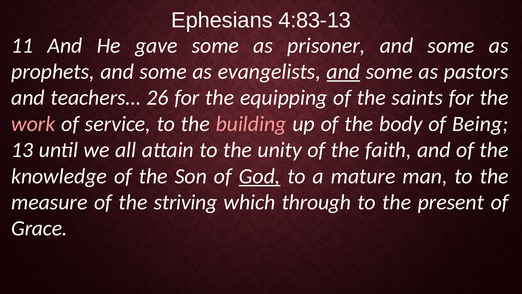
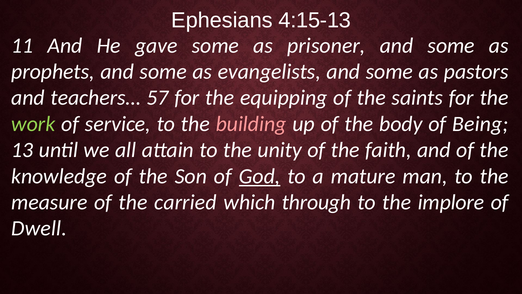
4:83-13: 4:83-13 -> 4:15-13 (315, 20)
and underline: present -> none (343, 72)
26: 26 -> 57 (158, 98)
work colour: pink -> light green (33, 124)
striving: striving -> carried (185, 202)
present: present -> implore (451, 202)
Grace: Grace -> Dwell (39, 228)
